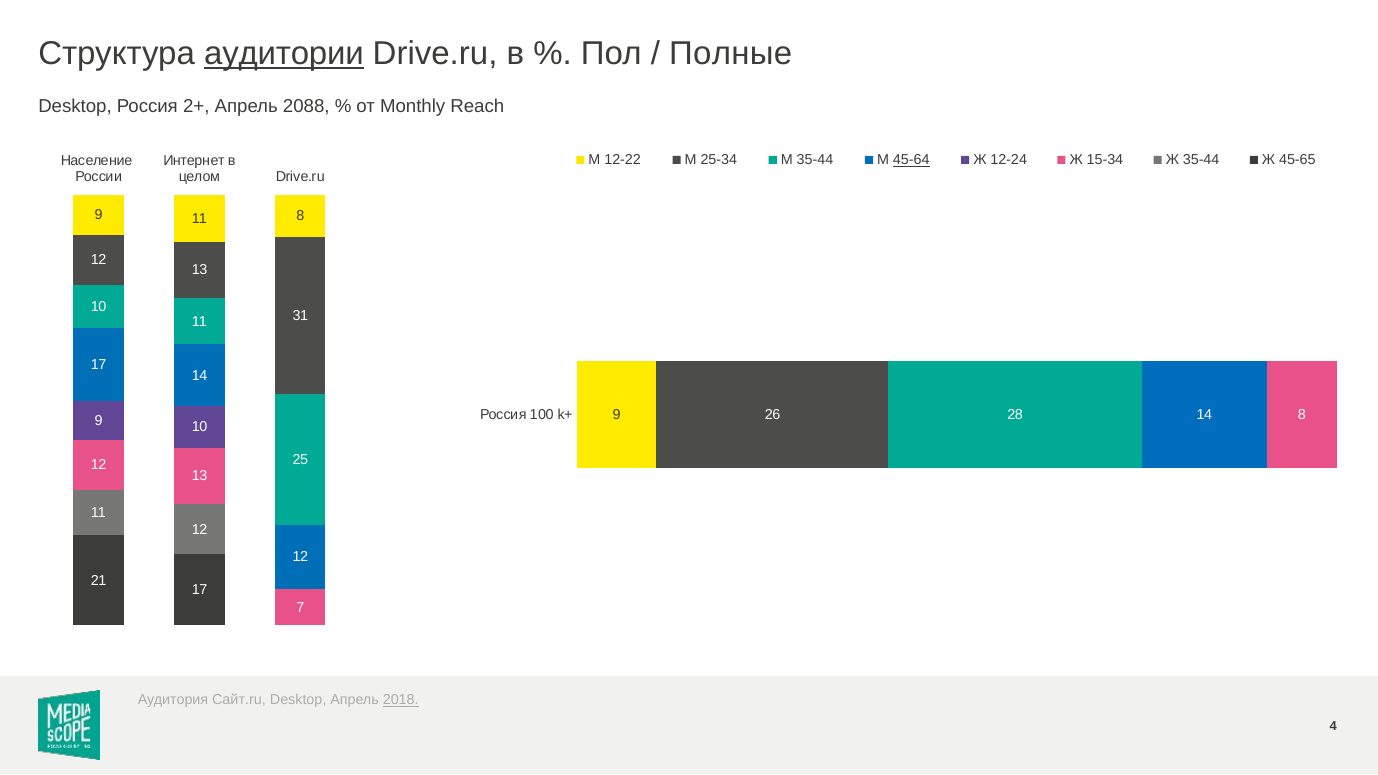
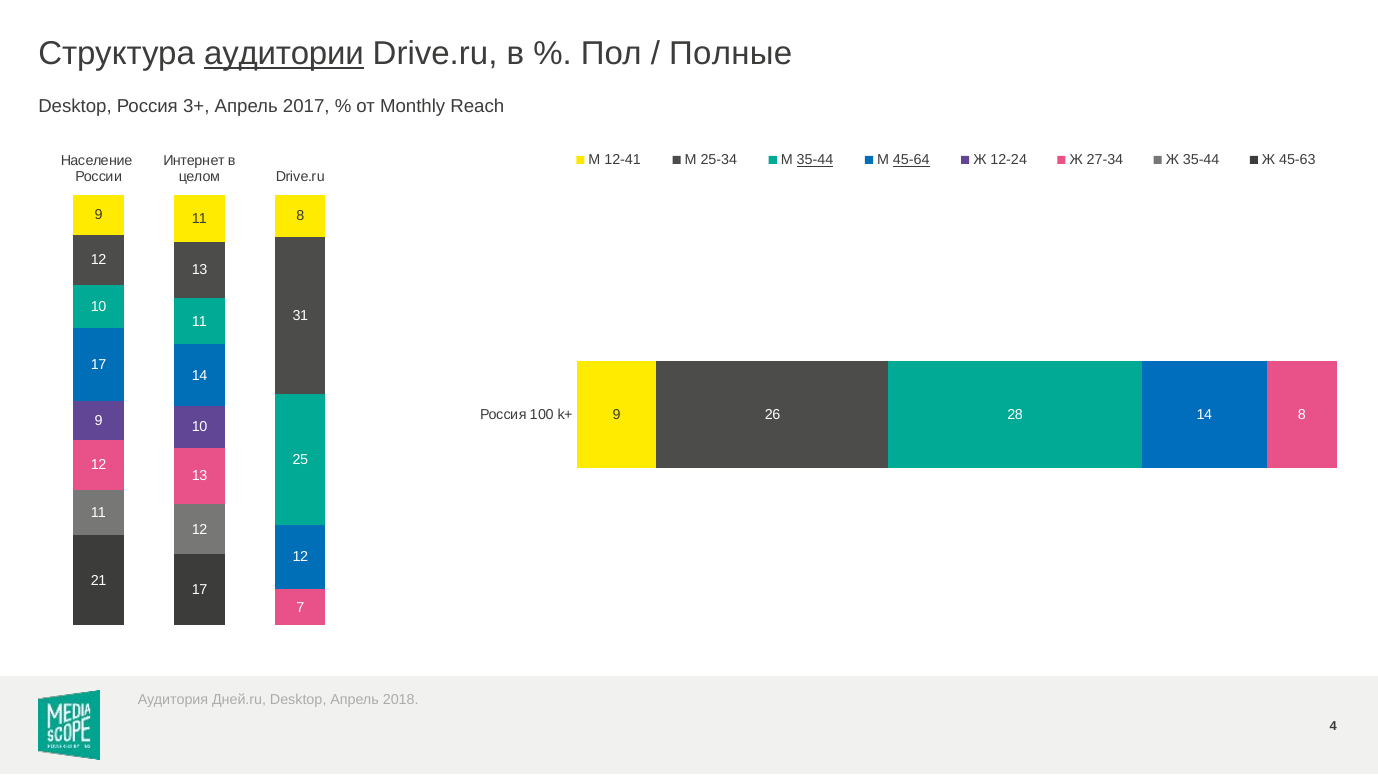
2+: 2+ -> 3+ (196, 107)
2088: 2088 -> 2017 (306, 107)
12-22: 12-22 -> 12-41 (623, 160)
35-44 underline: none -> present (815, 160)
15-34: 15-34 -> 27-34 (1105, 160)
45-65: 45-65 -> 45-63 (1297, 160)
Сайт.ru: Сайт.ru -> Дней.ru (239, 700)
2018 underline: present -> none (401, 700)
